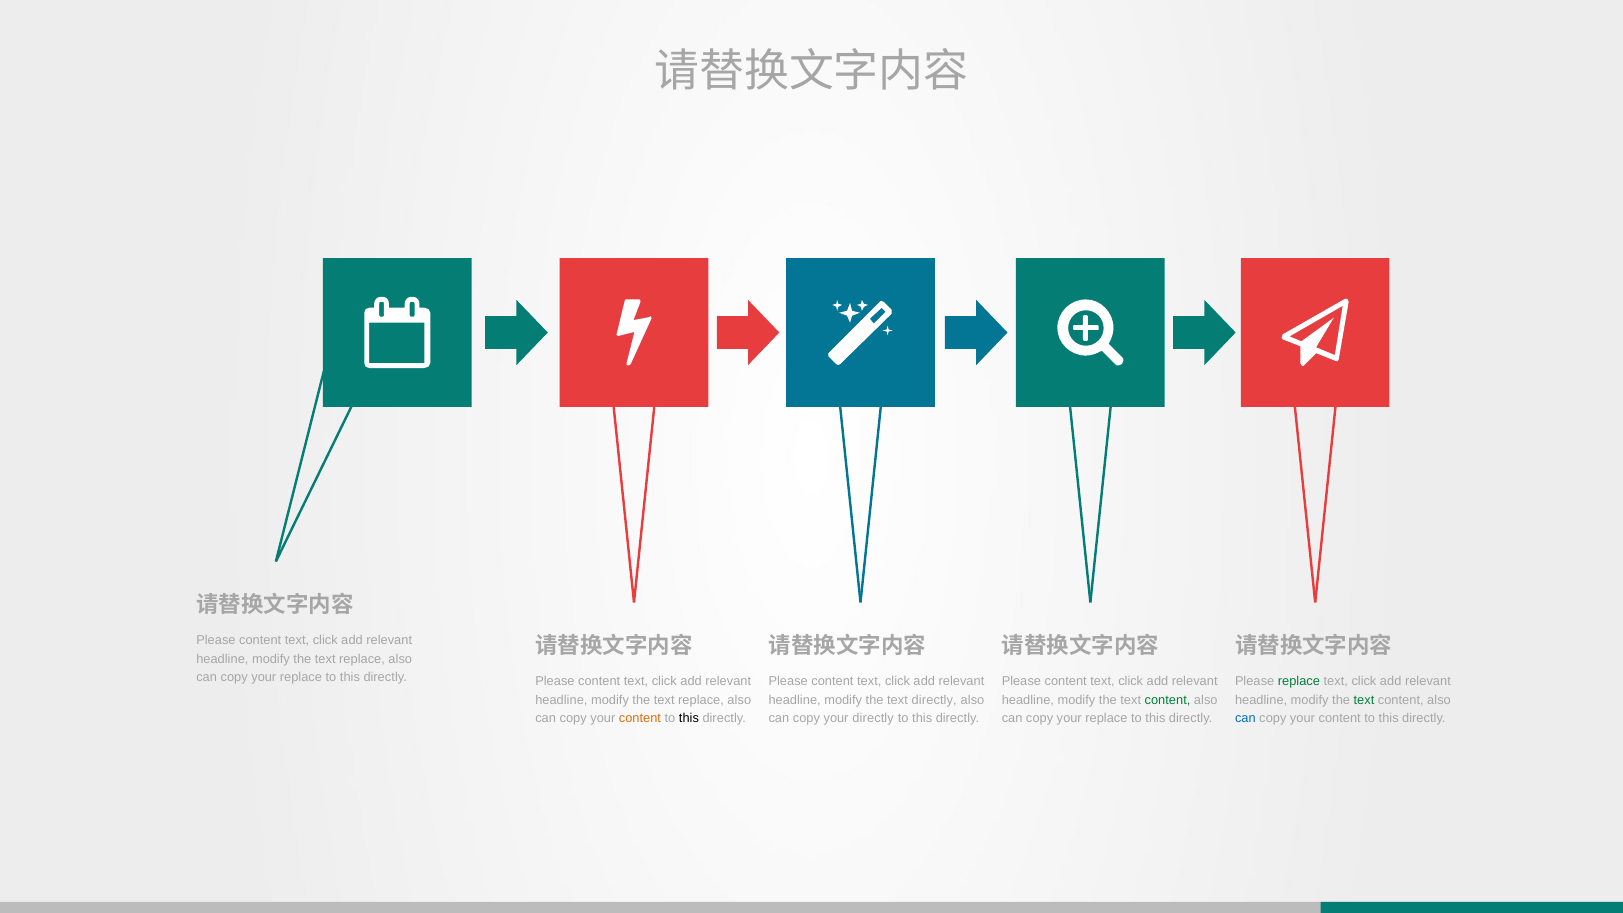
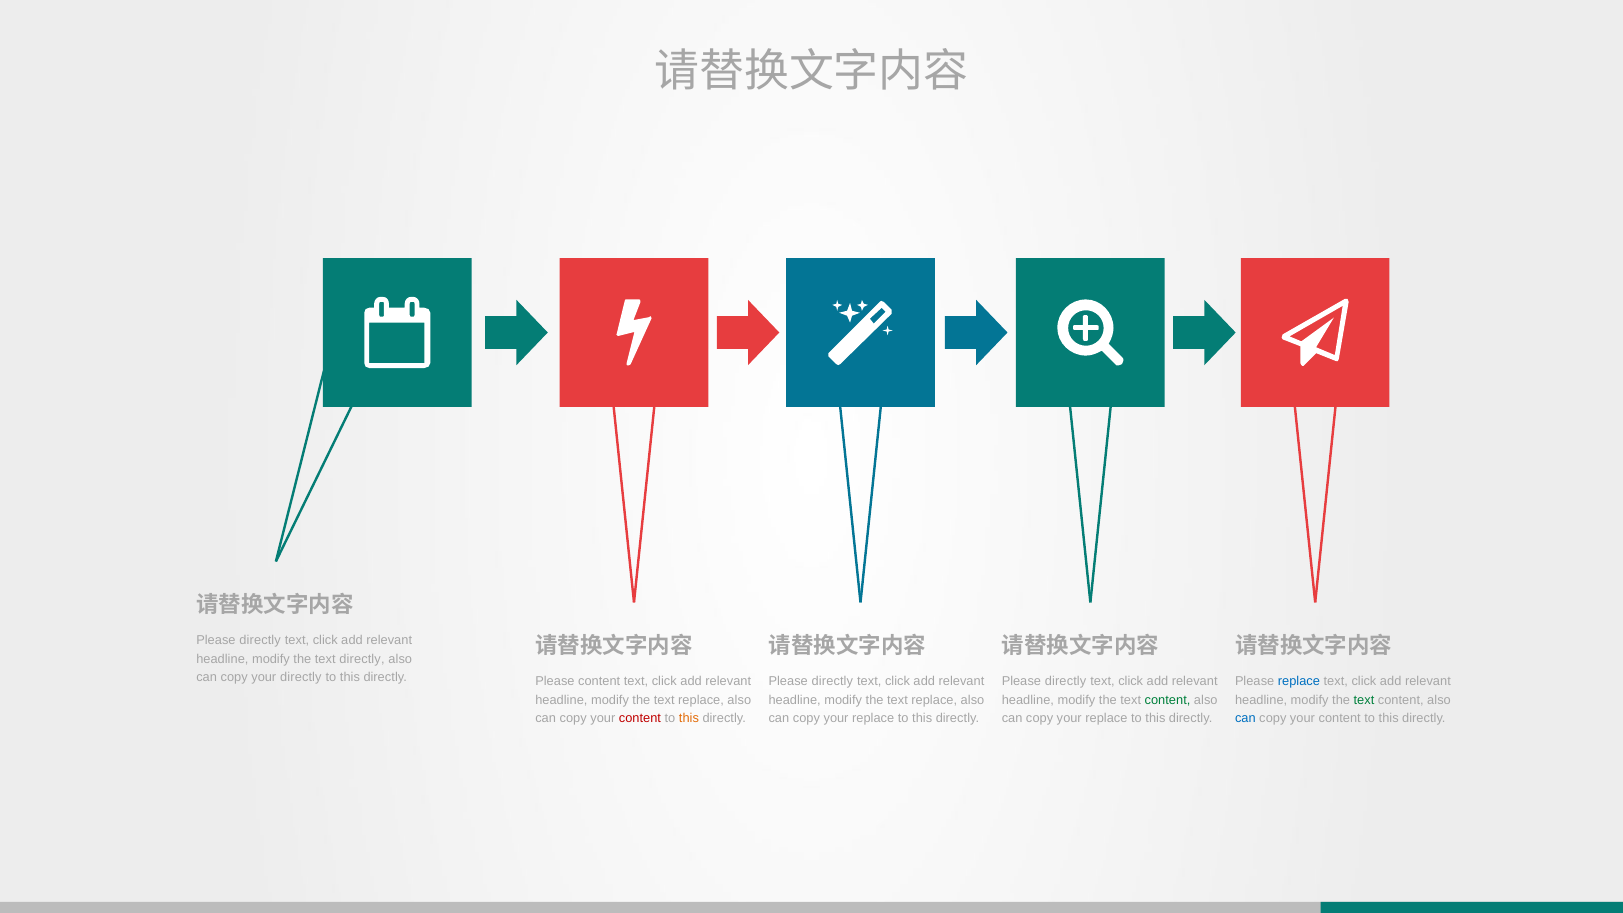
content: content -> directly (260, 641)
replace: replace -> directly (362, 659)
replace: replace -> directly (301, 677)
content: content -> directly (832, 681)
content: content -> directly (1066, 681)
replace colour: green -> blue (1299, 681)
directly: directly -> replace (934, 700)
content colour: orange -> red (640, 718)
this colour: black -> orange (689, 718)
directly: directly -> replace (873, 718)
